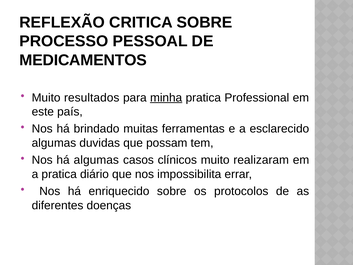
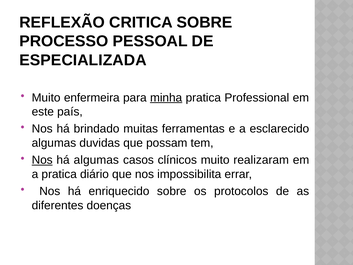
MEDICAMENTOS: MEDICAMENTOS -> ESPECIALIZADA (83, 60)
resultados: resultados -> enfermeira (92, 98)
Nos underline: none -> present (42, 160)
